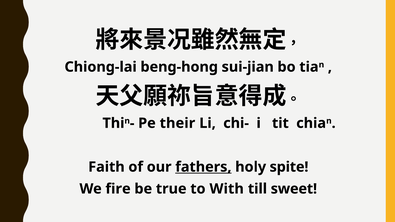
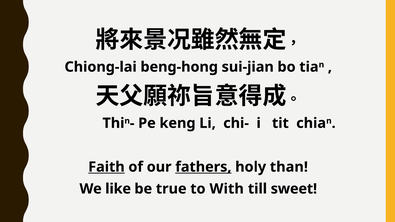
their: their -> keng (177, 123)
Faith underline: none -> present (106, 167)
spite: spite -> than (289, 167)
fire: fire -> like (118, 189)
